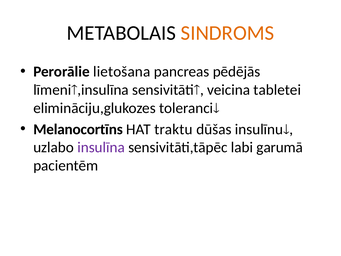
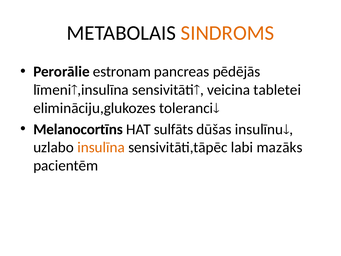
lietošana: lietošana -> estronam (122, 72)
traktu: traktu -> sulfāts (174, 129)
insulīna colour: purple -> orange (101, 147)
garumā: garumā -> mazāks (280, 147)
